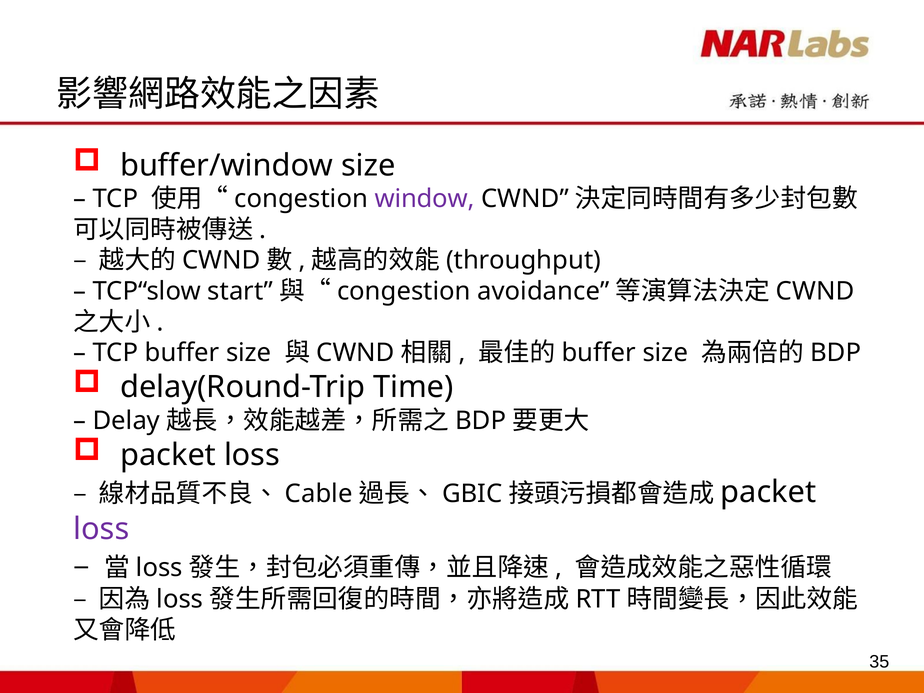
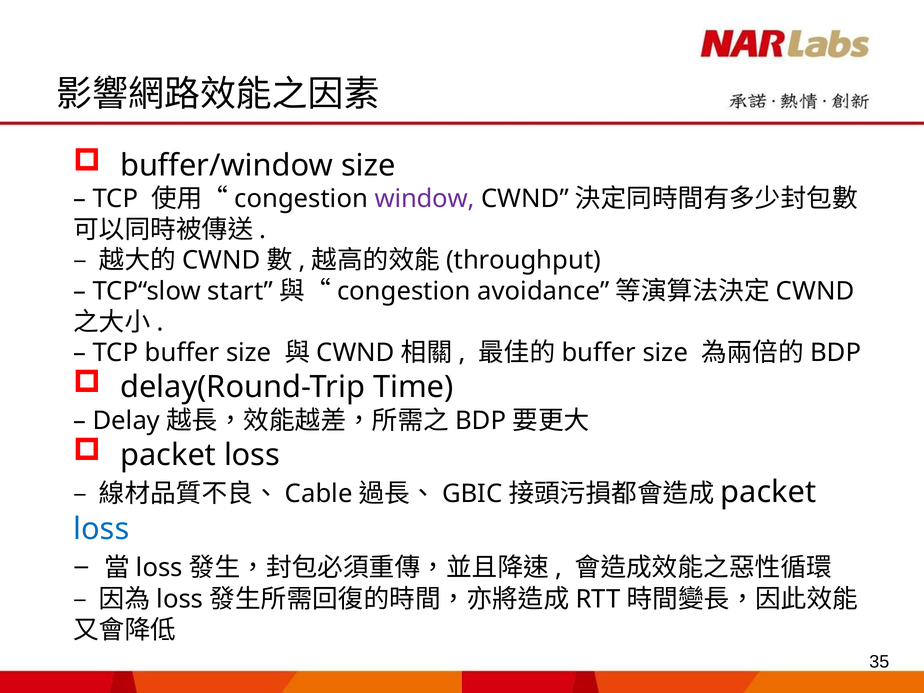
loss colour: purple -> blue (101, 529)
